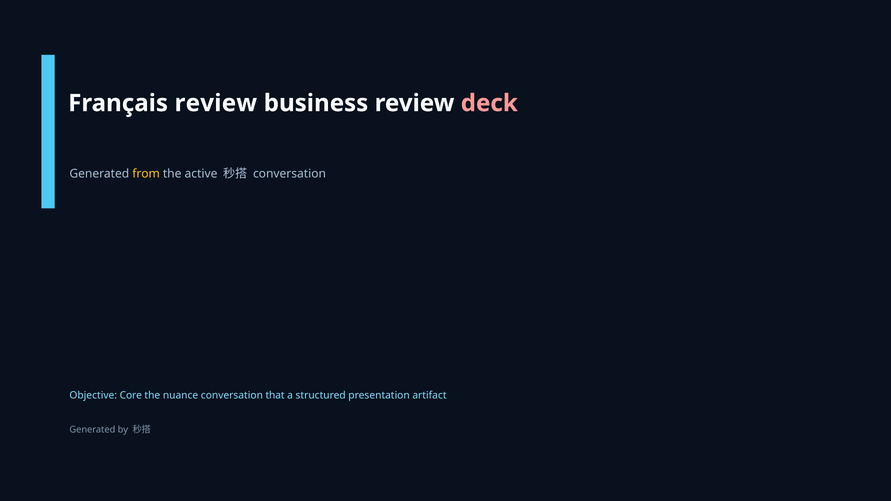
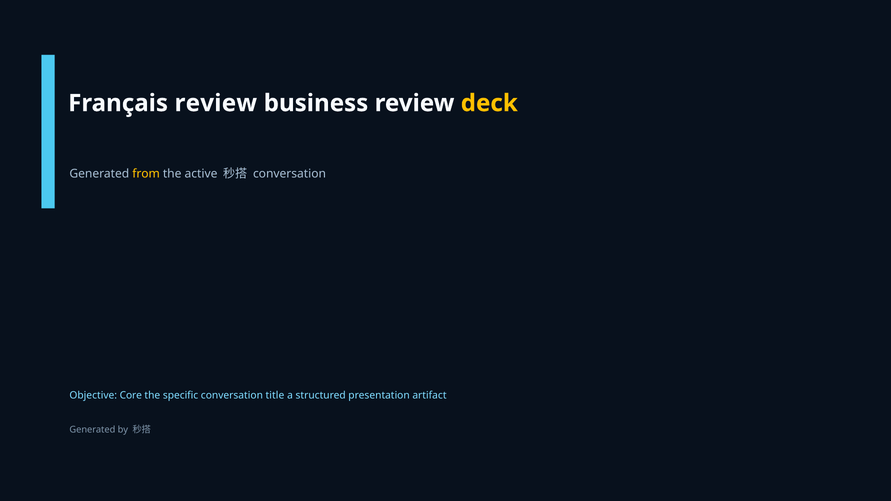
deck colour: pink -> yellow (489, 103)
nuance: nuance -> specific (181, 396)
that: that -> title (275, 396)
